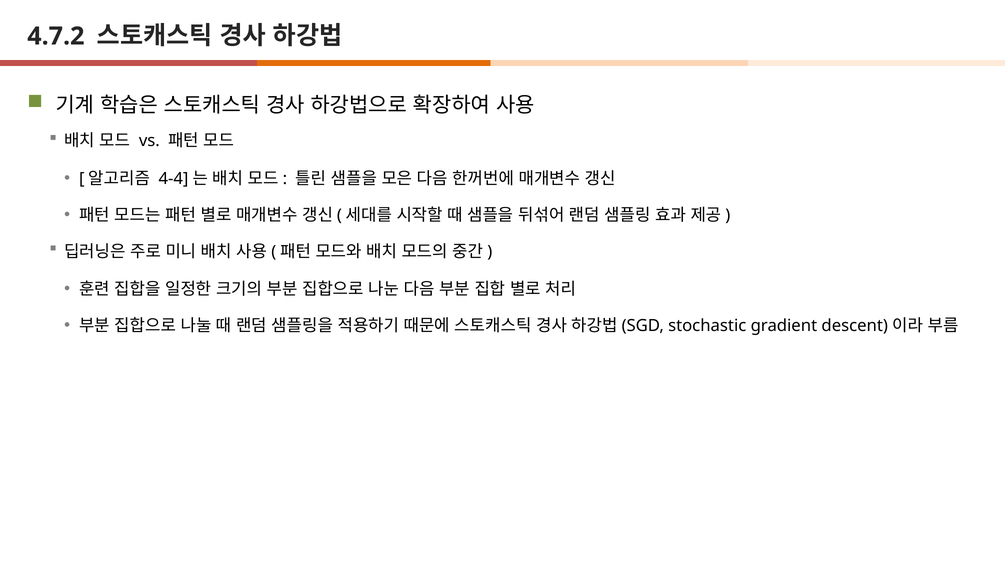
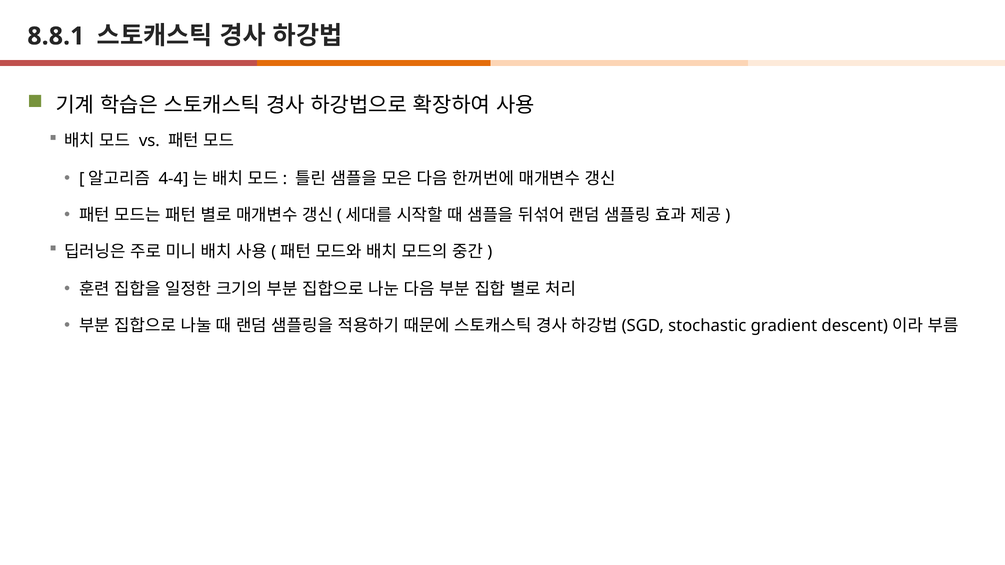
4.7.2: 4.7.2 -> 8.8.1 (56, 36)
